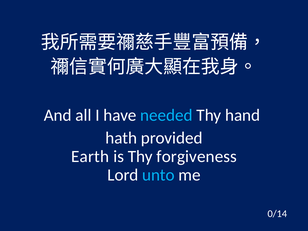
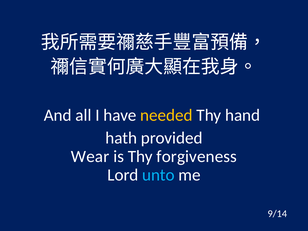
needed colour: light blue -> yellow (166, 115)
Earth: Earth -> Wear (90, 157)
0/14: 0/14 -> 9/14 (277, 214)
